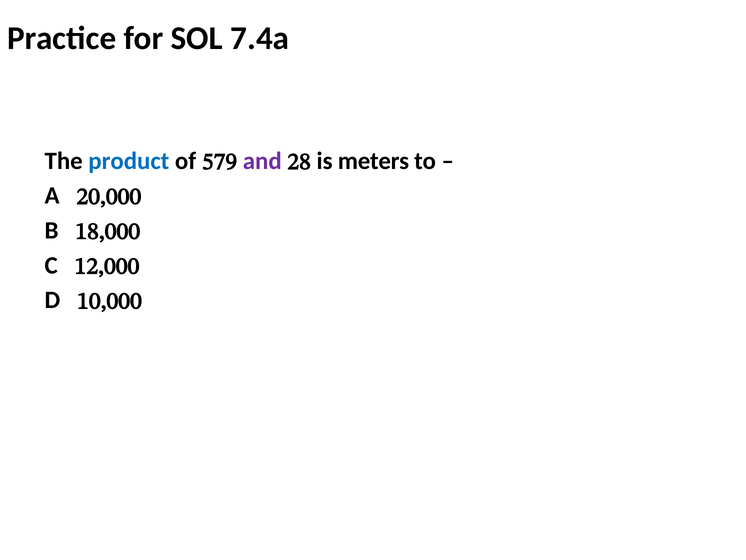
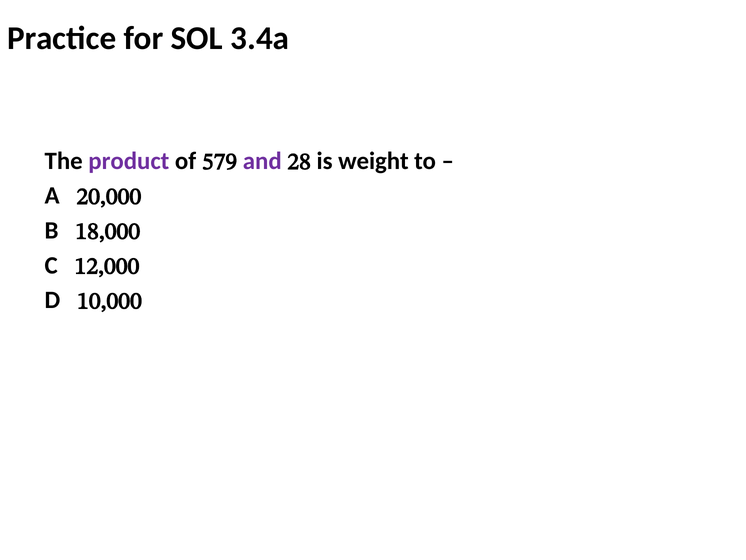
7.4a: 7.4a -> 3.4a (260, 38)
product colour: blue -> purple (129, 161)
meters: meters -> weight (373, 161)
